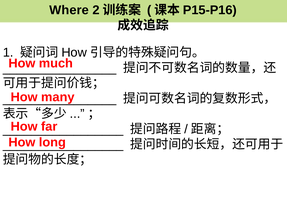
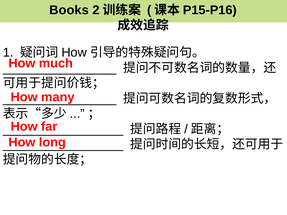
Where: Where -> Books (69, 10)
